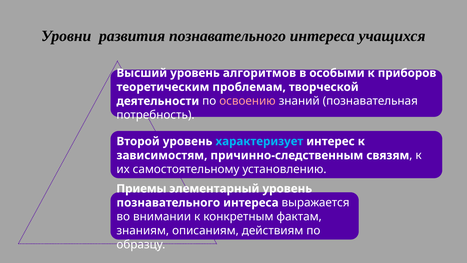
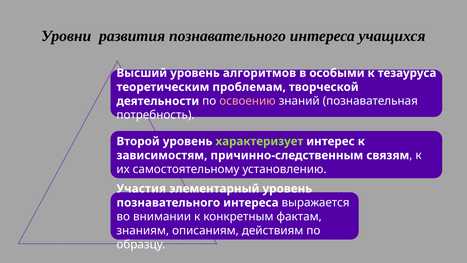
приборов: приборов -> тезауруса (407, 73)
характеризует colour: light blue -> light green (259, 141)
Приемы: Приемы -> Участия (141, 188)
